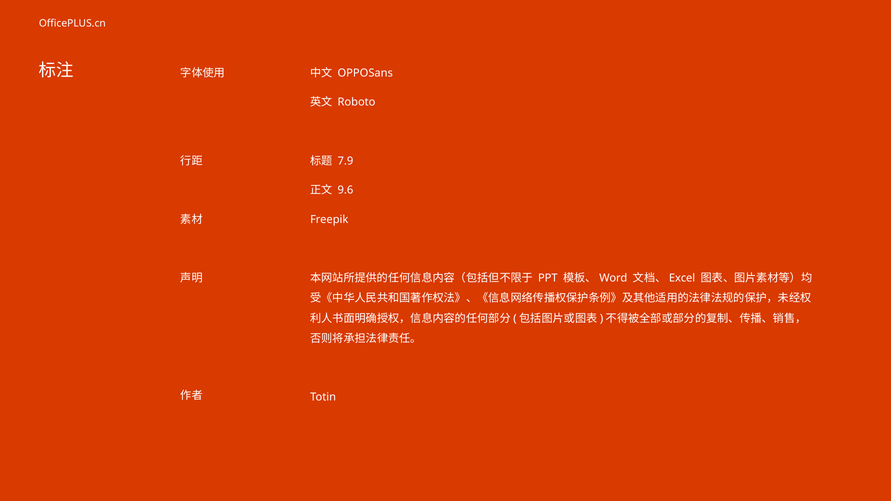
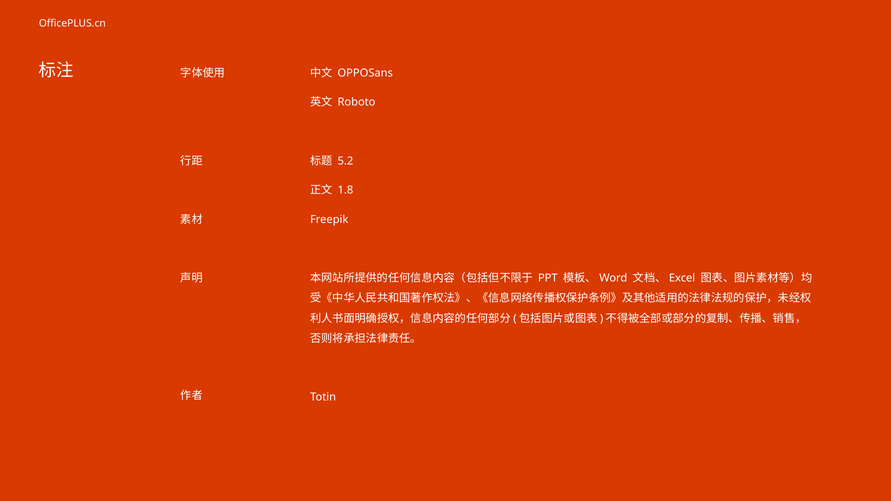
7.9: 7.9 -> 5.2 (345, 161)
9.6: 9.6 -> 1.8 (345, 190)
